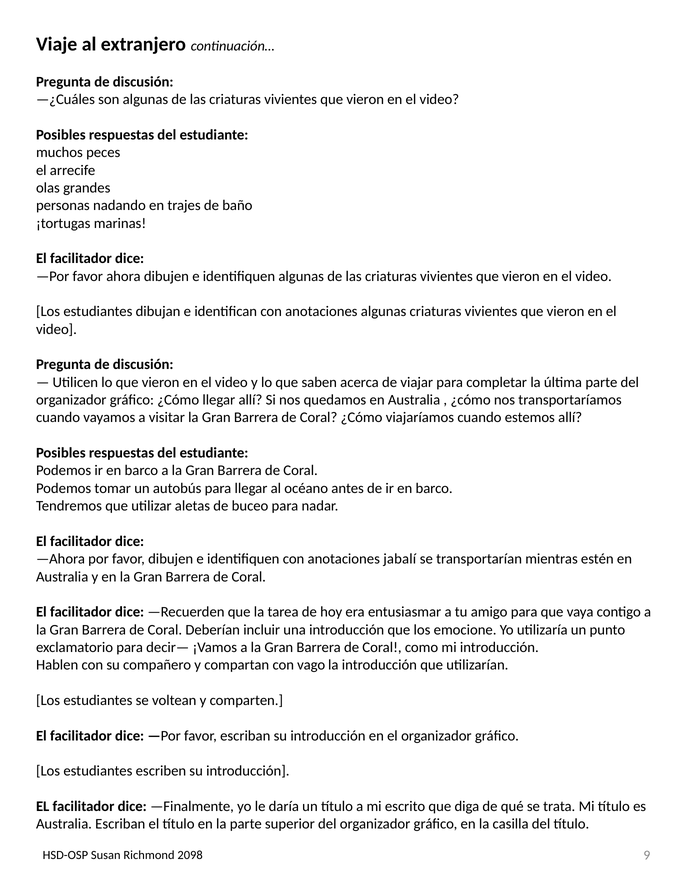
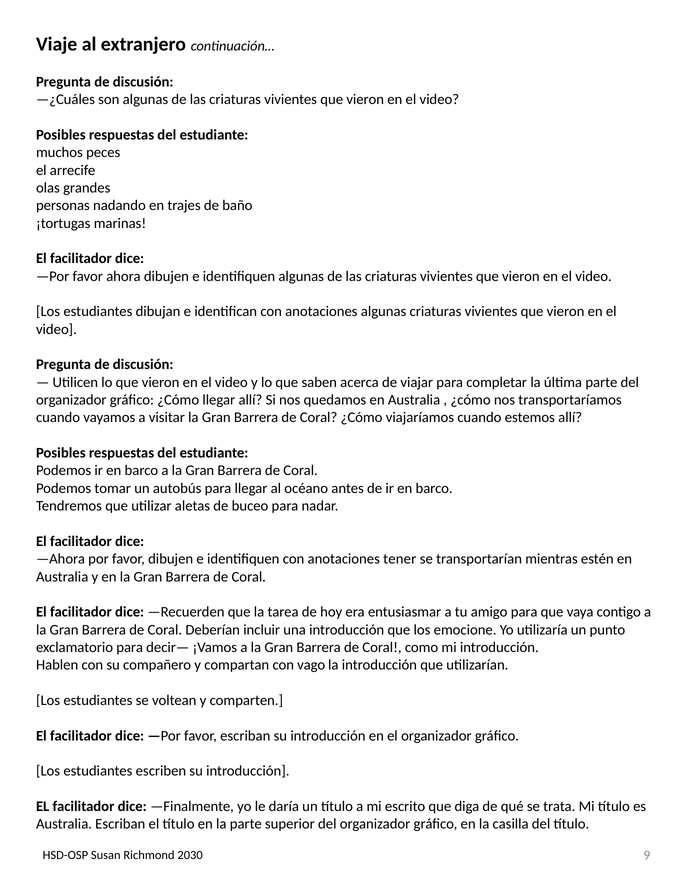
jabalí: jabalí -> tener (400, 559)
2098: 2098 -> 2030 (190, 856)
